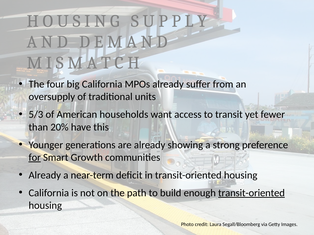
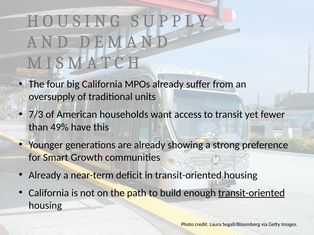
5/3: 5/3 -> 7/3 (36, 115)
20%: 20% -> 49% (59, 127)
for underline: present -> none (35, 158)
